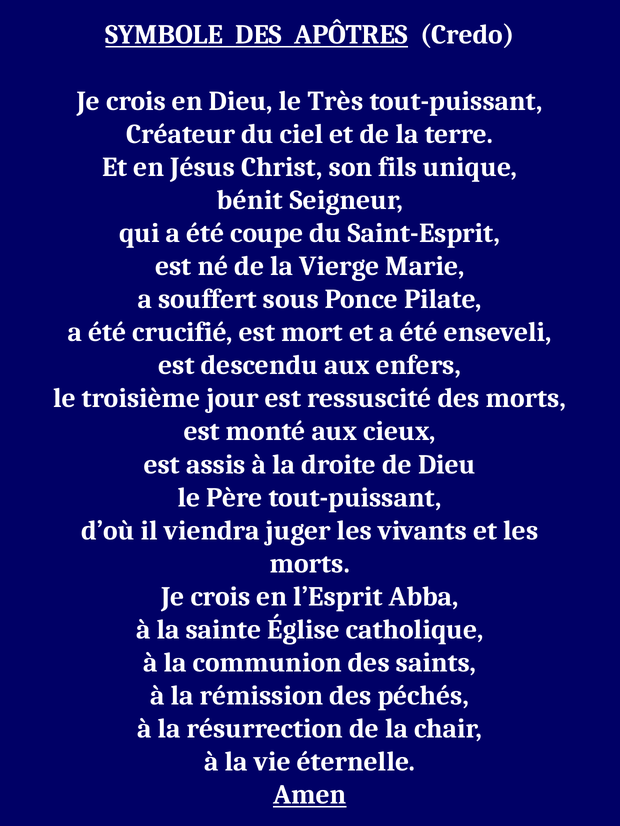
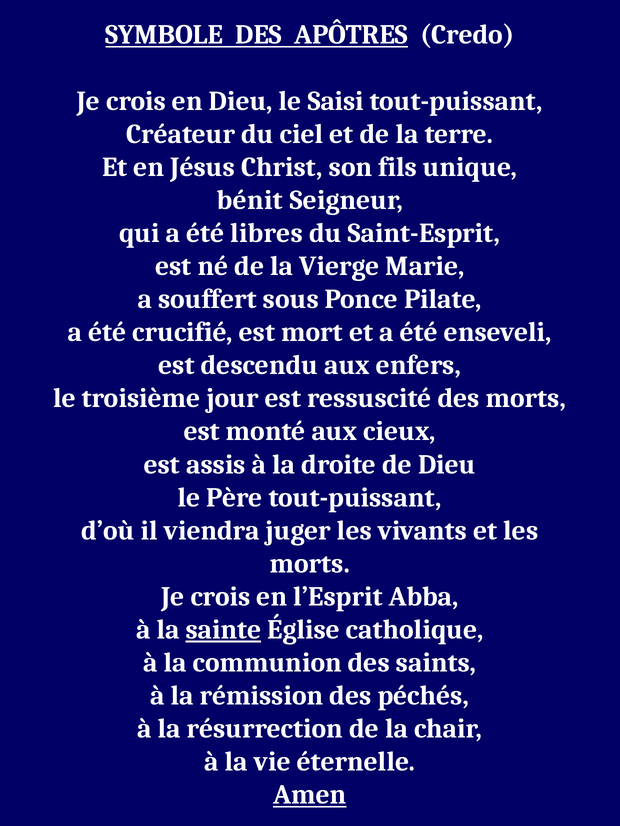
Très: Très -> Saisi (336, 101)
coupe: coupe -> libres (267, 233)
sainte underline: none -> present (223, 630)
